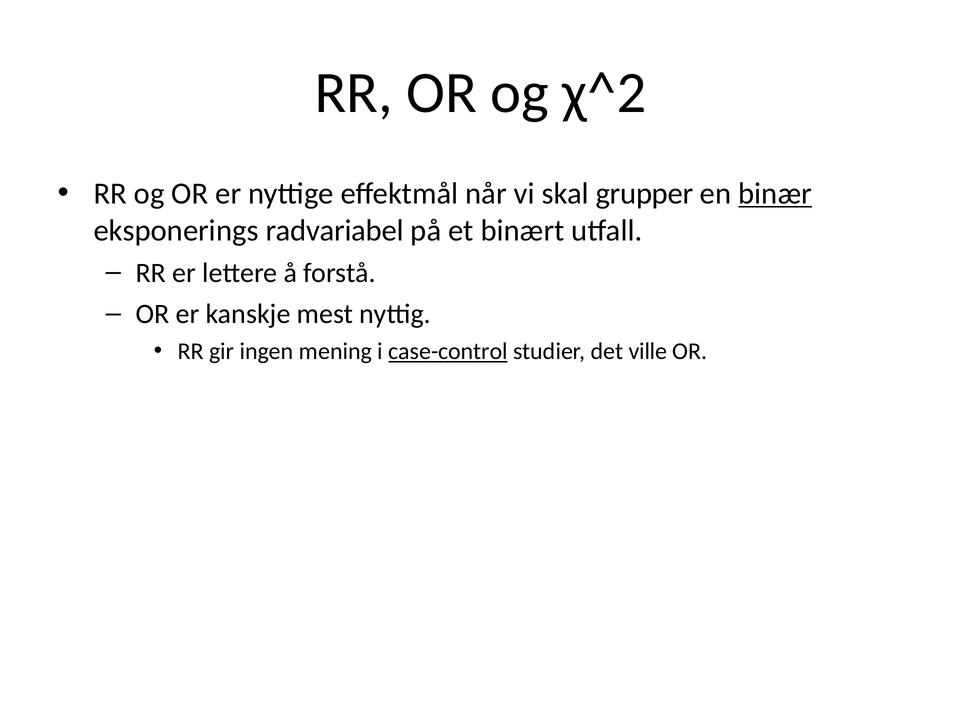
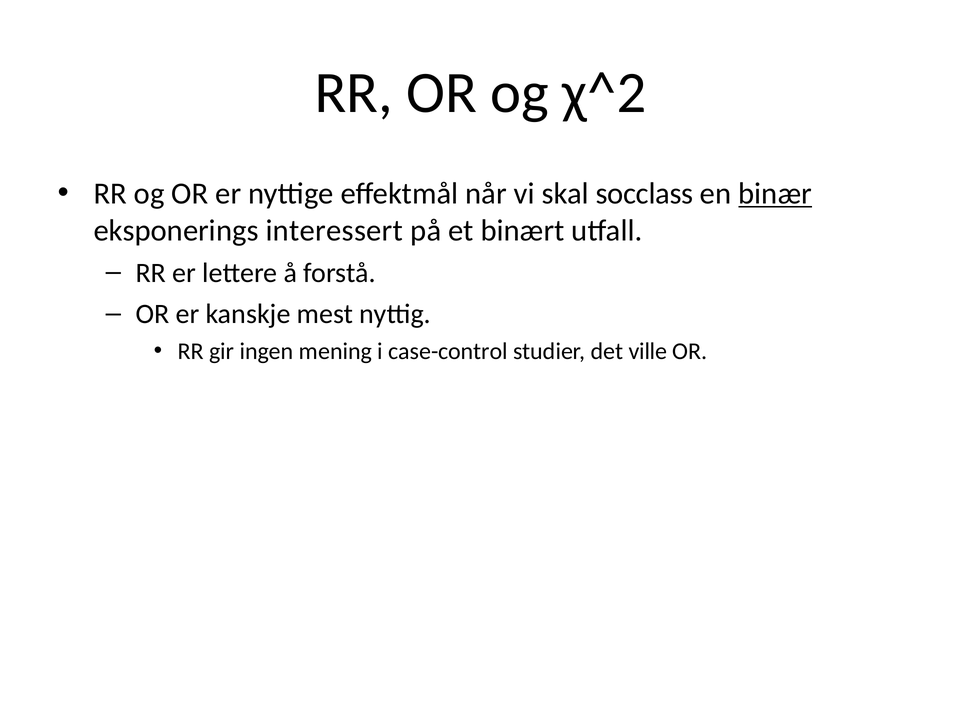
grupper: grupper -> socclass (645, 194)
radvariabel: radvariabel -> interessert (334, 230)
case-control underline: present -> none (448, 351)
